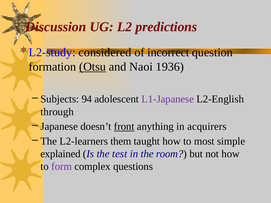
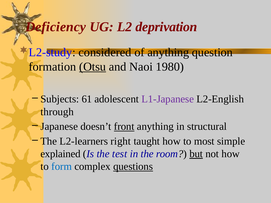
Discussion: Discussion -> Deficiency (56, 27)
predictions: predictions -> deprivation (166, 27)
of incorrect: incorrect -> anything (168, 52)
1936: 1936 -> 1980 (170, 67)
94: 94 -> 61 (87, 99)
acquirers: acquirers -> structural (207, 127)
them: them -> right (121, 141)
but underline: none -> present (196, 154)
form colour: purple -> blue (62, 167)
questions underline: none -> present (133, 167)
